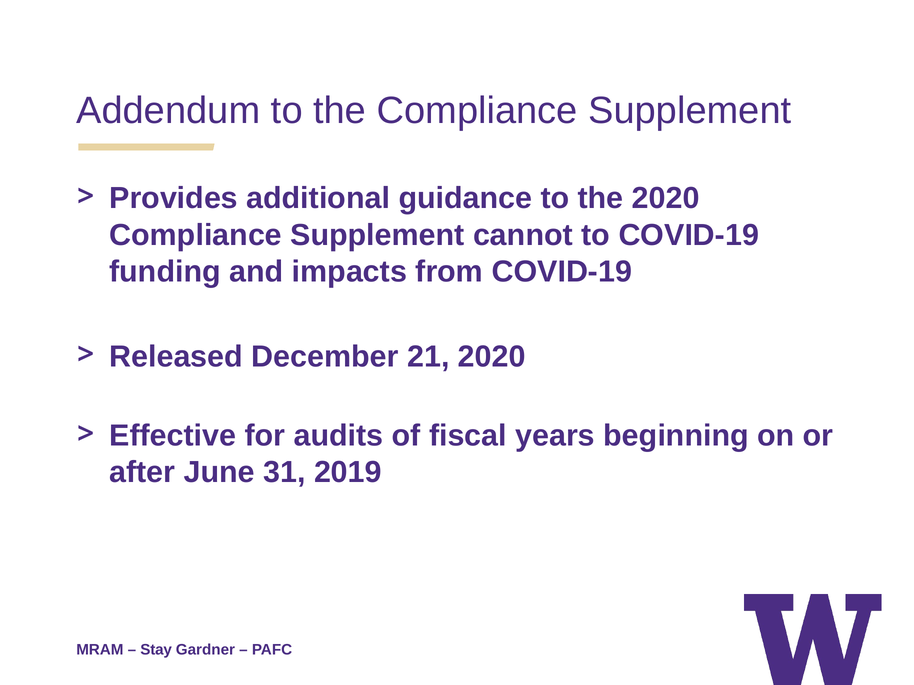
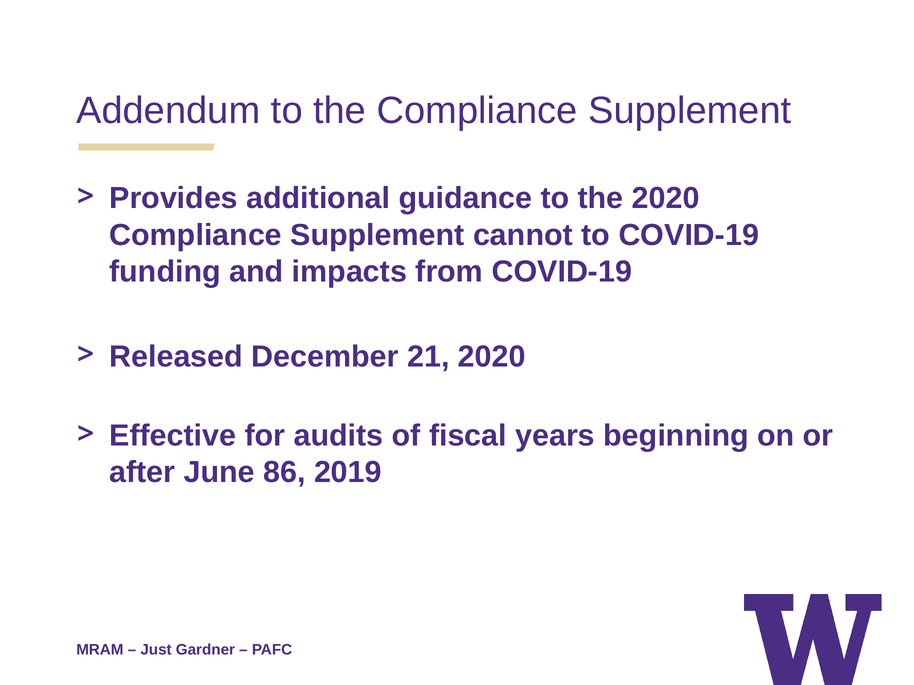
31: 31 -> 86 (284, 473)
Stay: Stay -> Just (156, 650)
